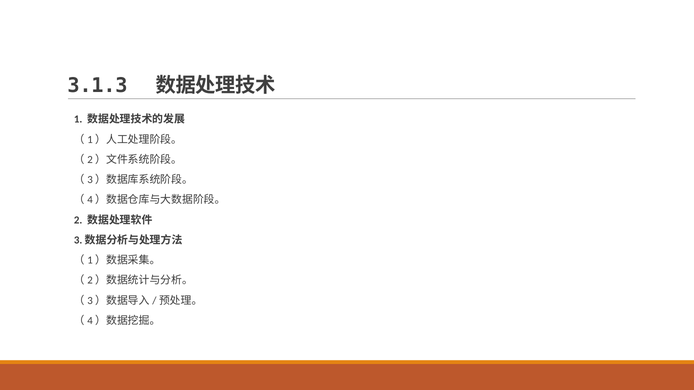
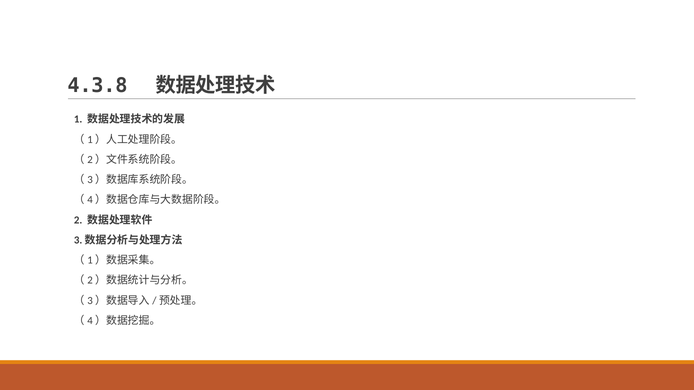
3.1.3: 3.1.3 -> 4.3.8 (97, 85)
